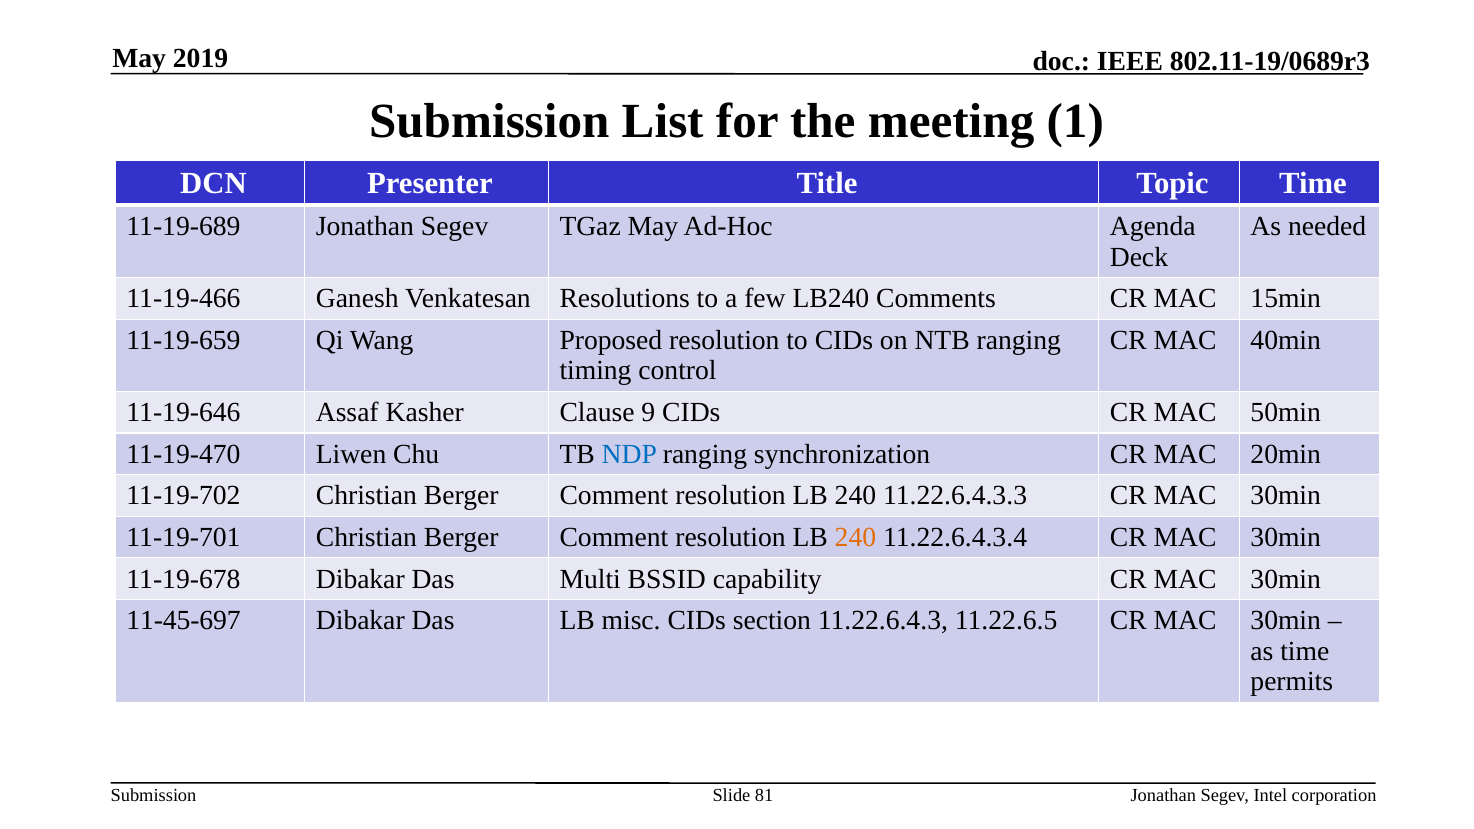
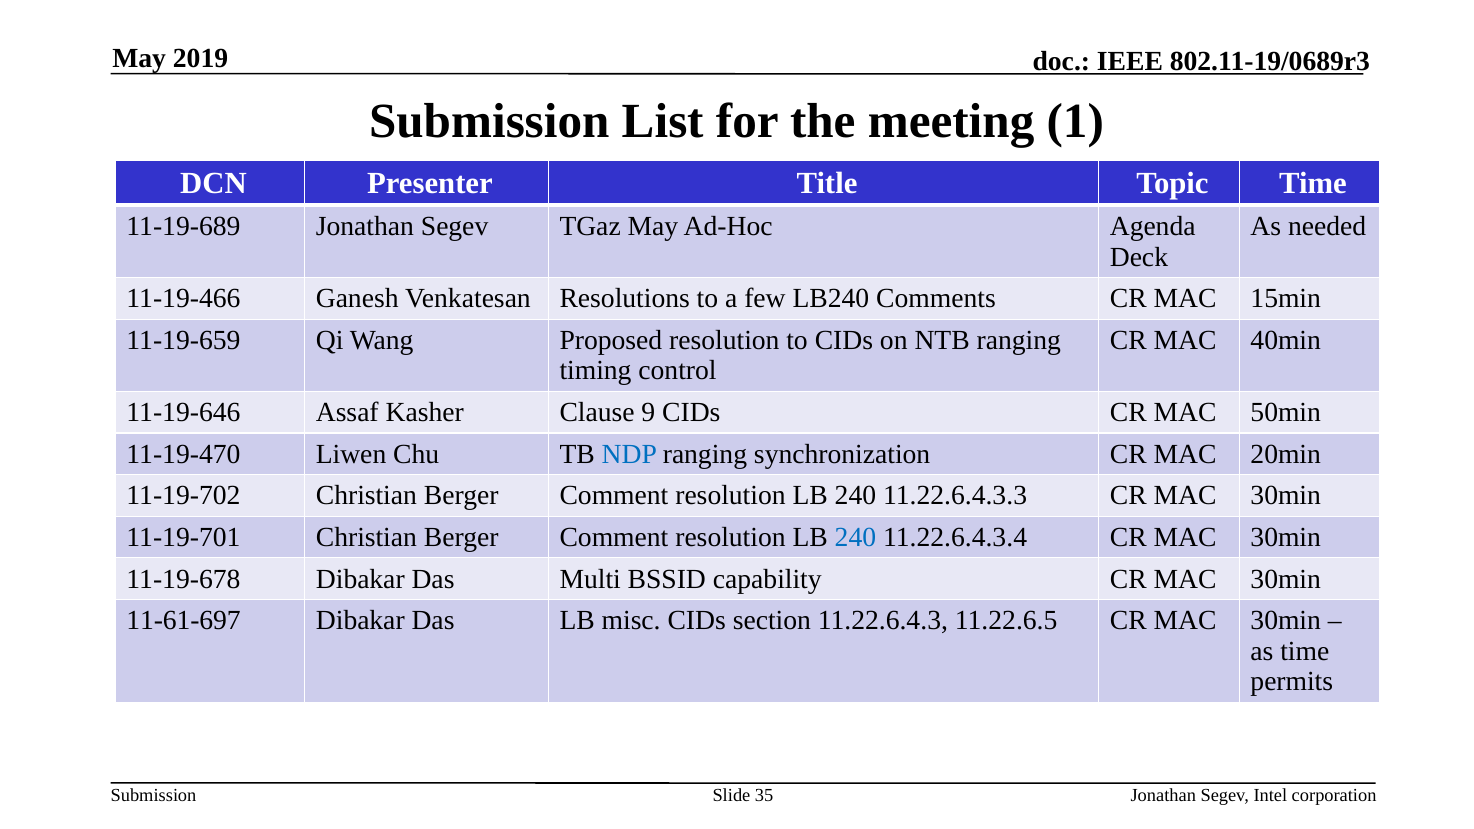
240 colour: orange -> blue (855, 537)
11-45-697: 11-45-697 -> 11-61-697 (184, 621)
81: 81 -> 35 (764, 795)
